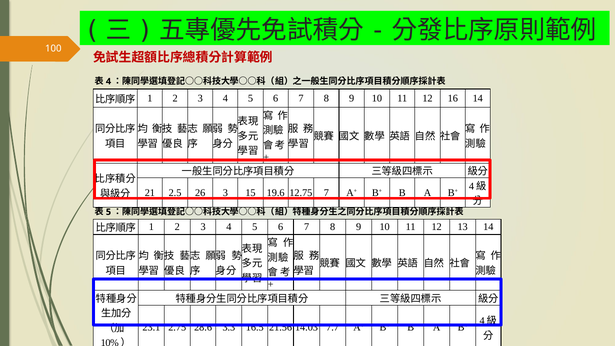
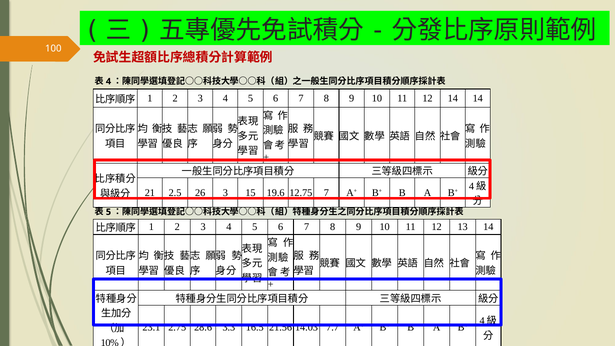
12 16: 16 -> 14 (453, 98)
